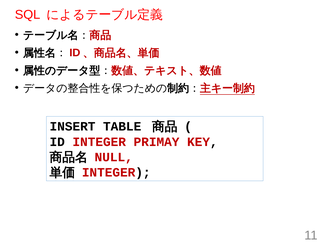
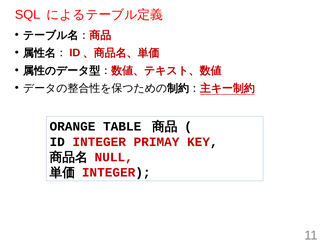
INSERT: INSERT -> ORANGE (73, 127)
